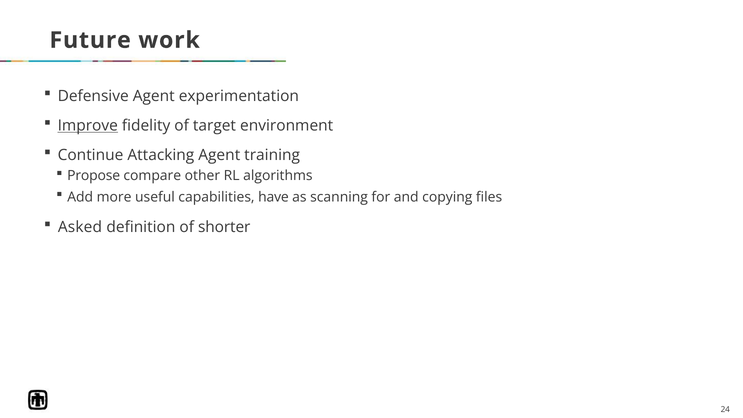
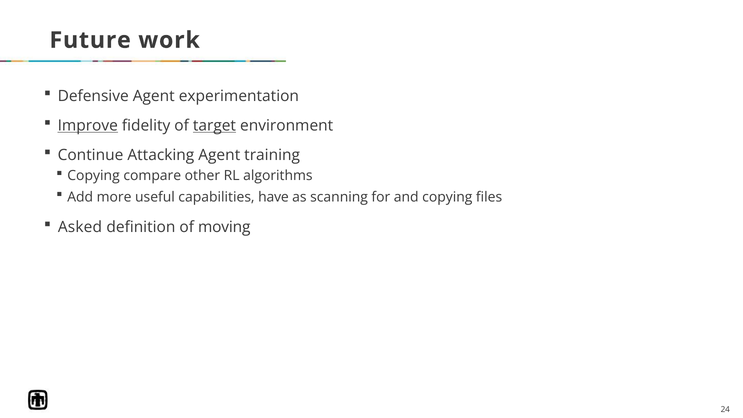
target underline: none -> present (214, 126)
Propose: Propose -> Copying (94, 176)
shorter: shorter -> moving (224, 227)
